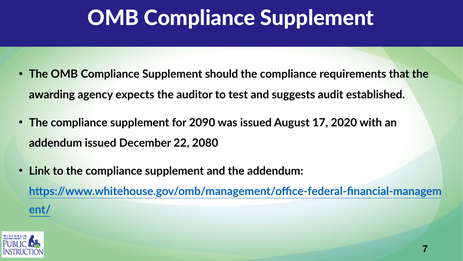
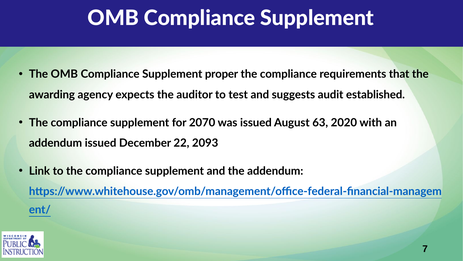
should: should -> proper (222, 74)
2090: 2090 -> 2070 (202, 122)
17: 17 -> 63 (320, 122)
2080: 2080 -> 2093 (205, 143)
